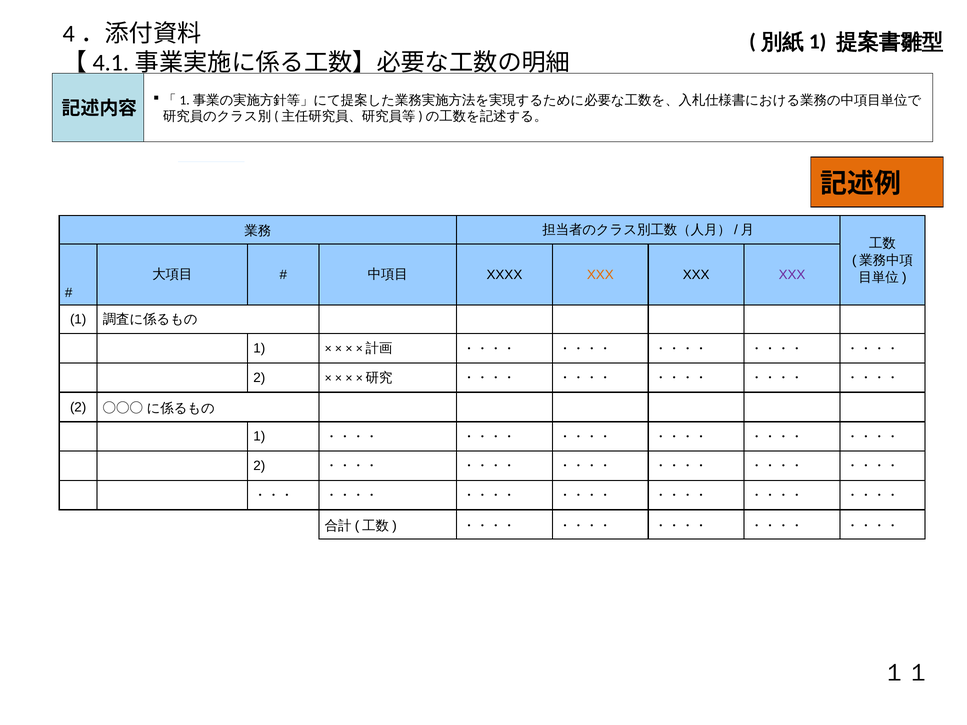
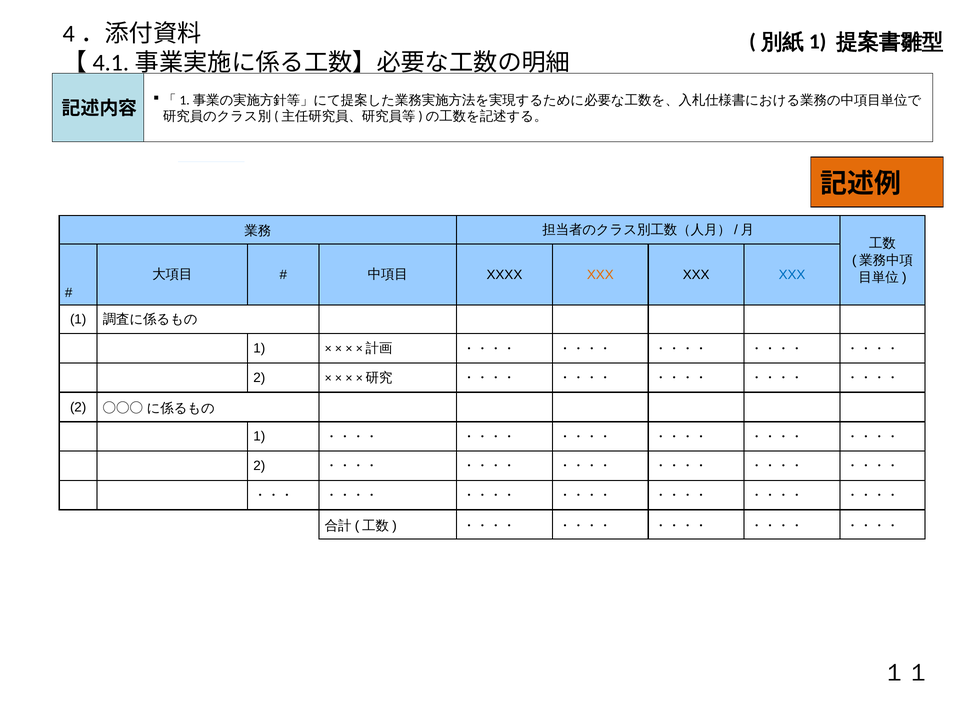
XXX colour: purple -> blue (792, 275)
